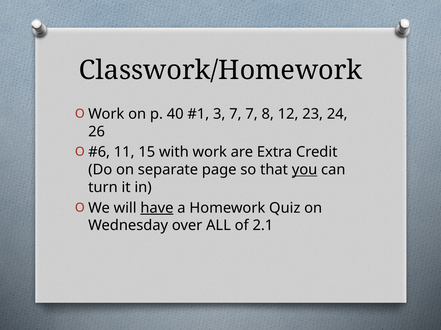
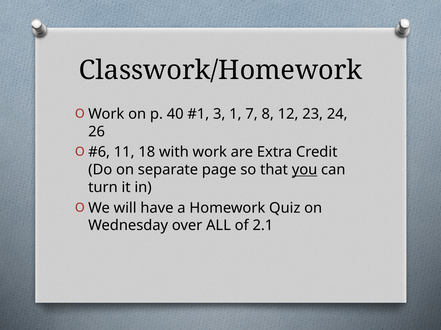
3 7: 7 -> 1 (235, 114)
15: 15 -> 18 (147, 152)
have underline: present -> none (157, 208)
